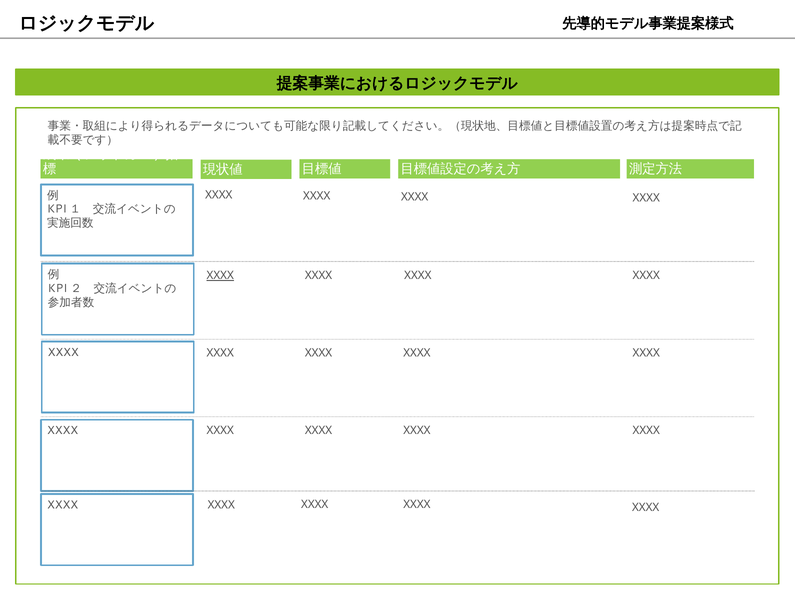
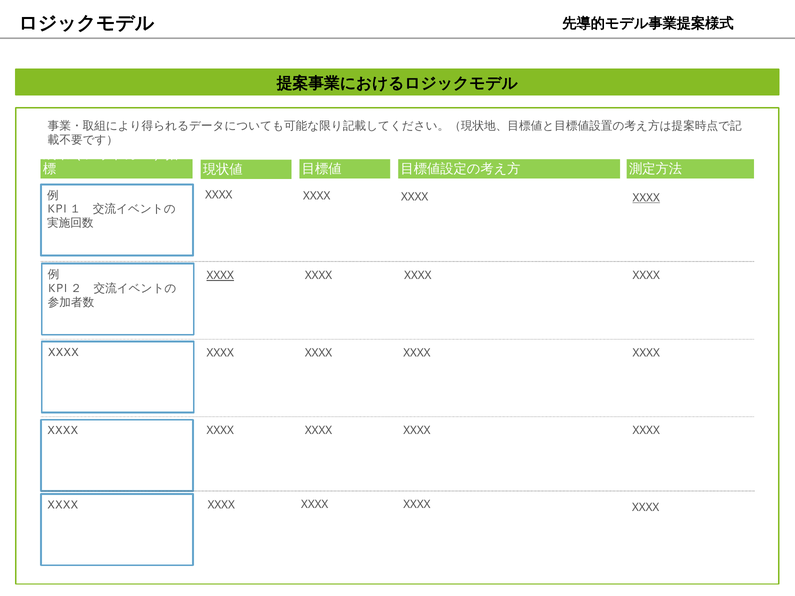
XXXX underline: none -> present (646, 198)
